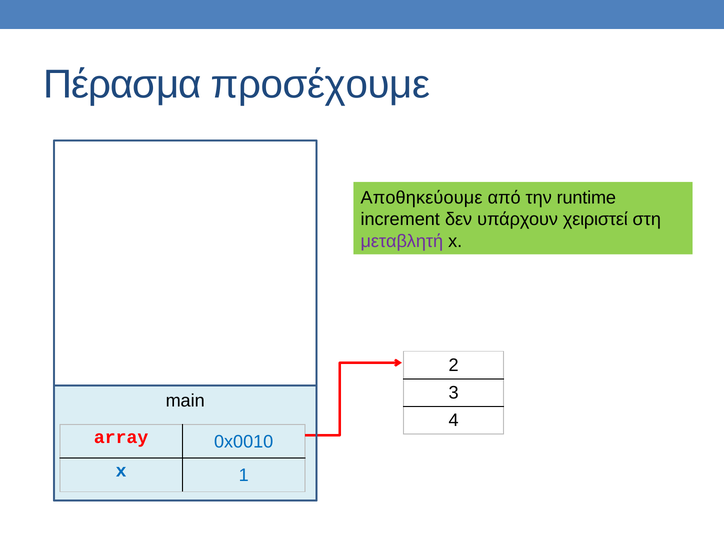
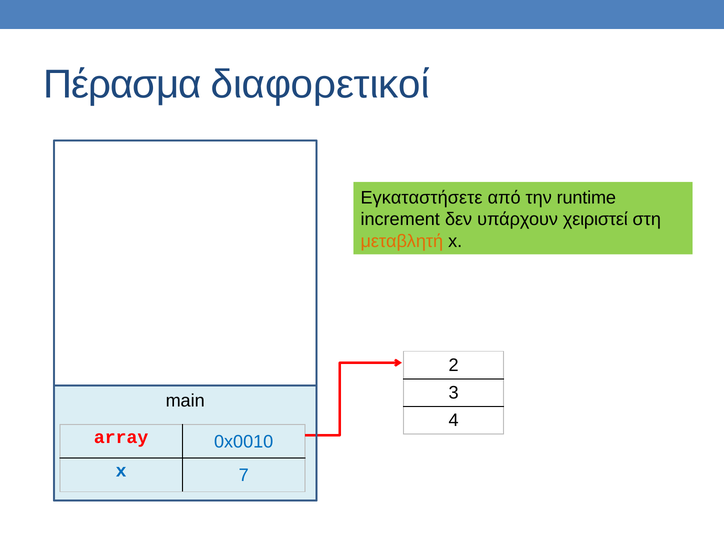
προσέχουμε: προσέχουμε -> διαφορετικοί (320, 84)
Αποθηκεύουμε: Αποθηκεύουμε -> Εγκαταστήσετε (422, 198)
μεταβλητή colour: purple -> orange (402, 241)
1: 1 -> 7 (244, 475)
